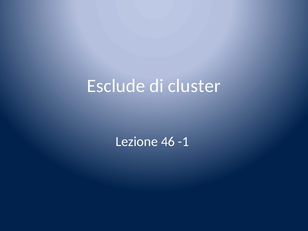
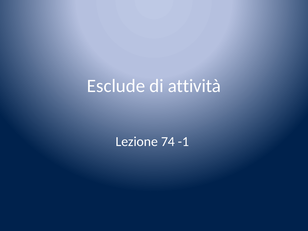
cluster: cluster -> attività (194, 86)
46: 46 -> 74 (168, 142)
